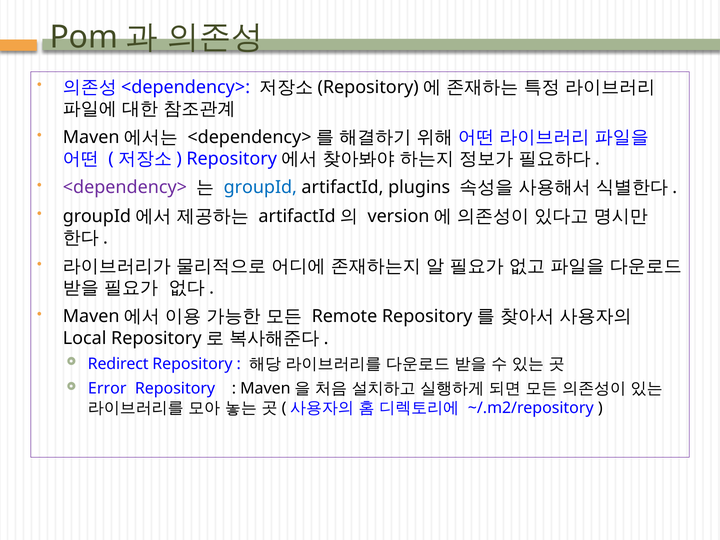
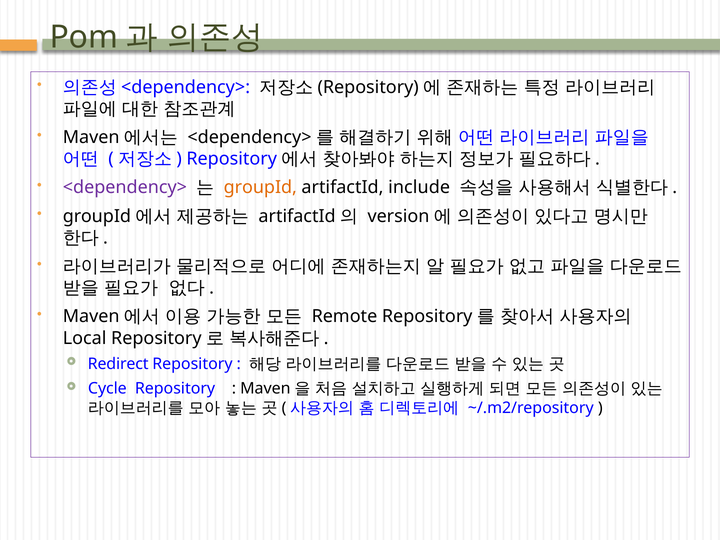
groupId colour: blue -> orange (260, 188)
plugins: plugins -> include (419, 188)
Error: Error -> Cycle (107, 389)
